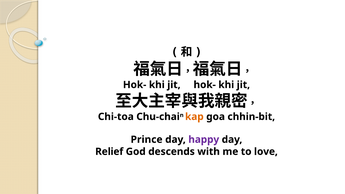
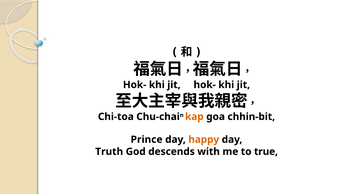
happy colour: purple -> orange (204, 140)
Relief: Relief -> Truth (109, 152)
love: love -> true (266, 152)
